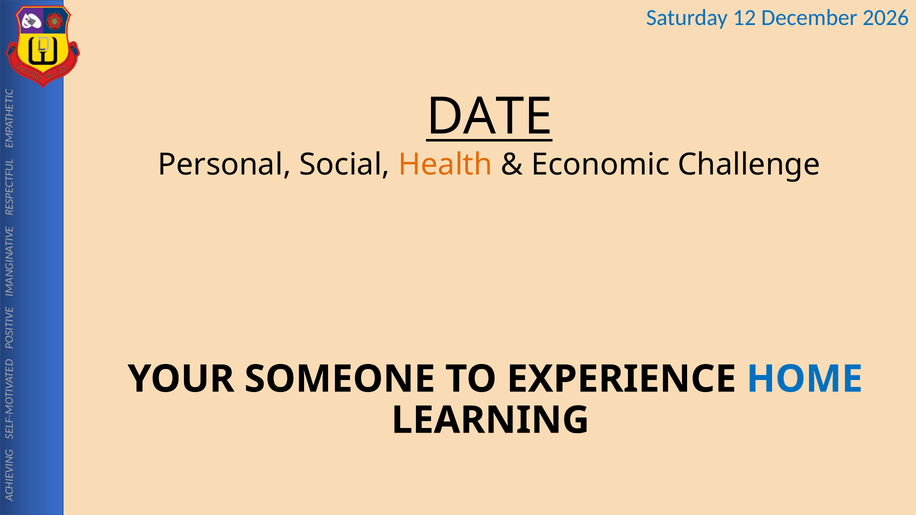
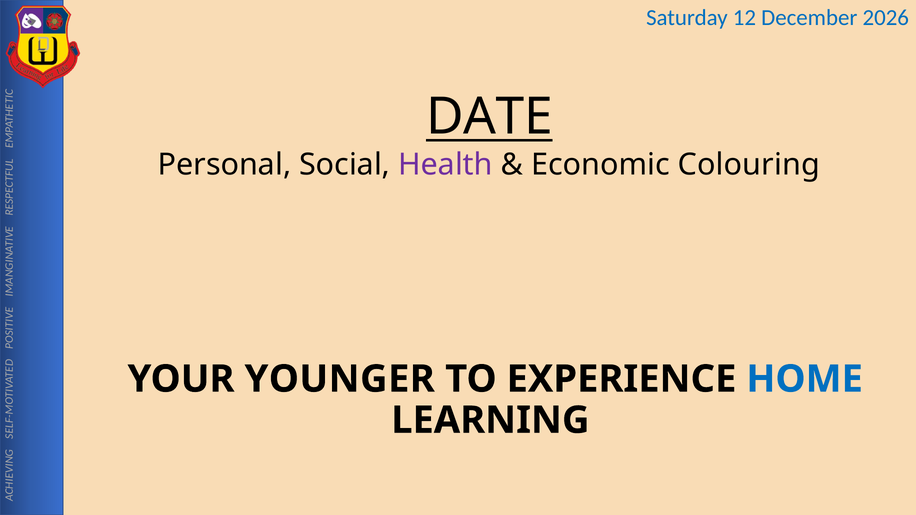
Health colour: orange -> purple (445, 165)
Challenge: Challenge -> Colouring (749, 165)
SOMEONE: SOMEONE -> YOUNGER (340, 379)
